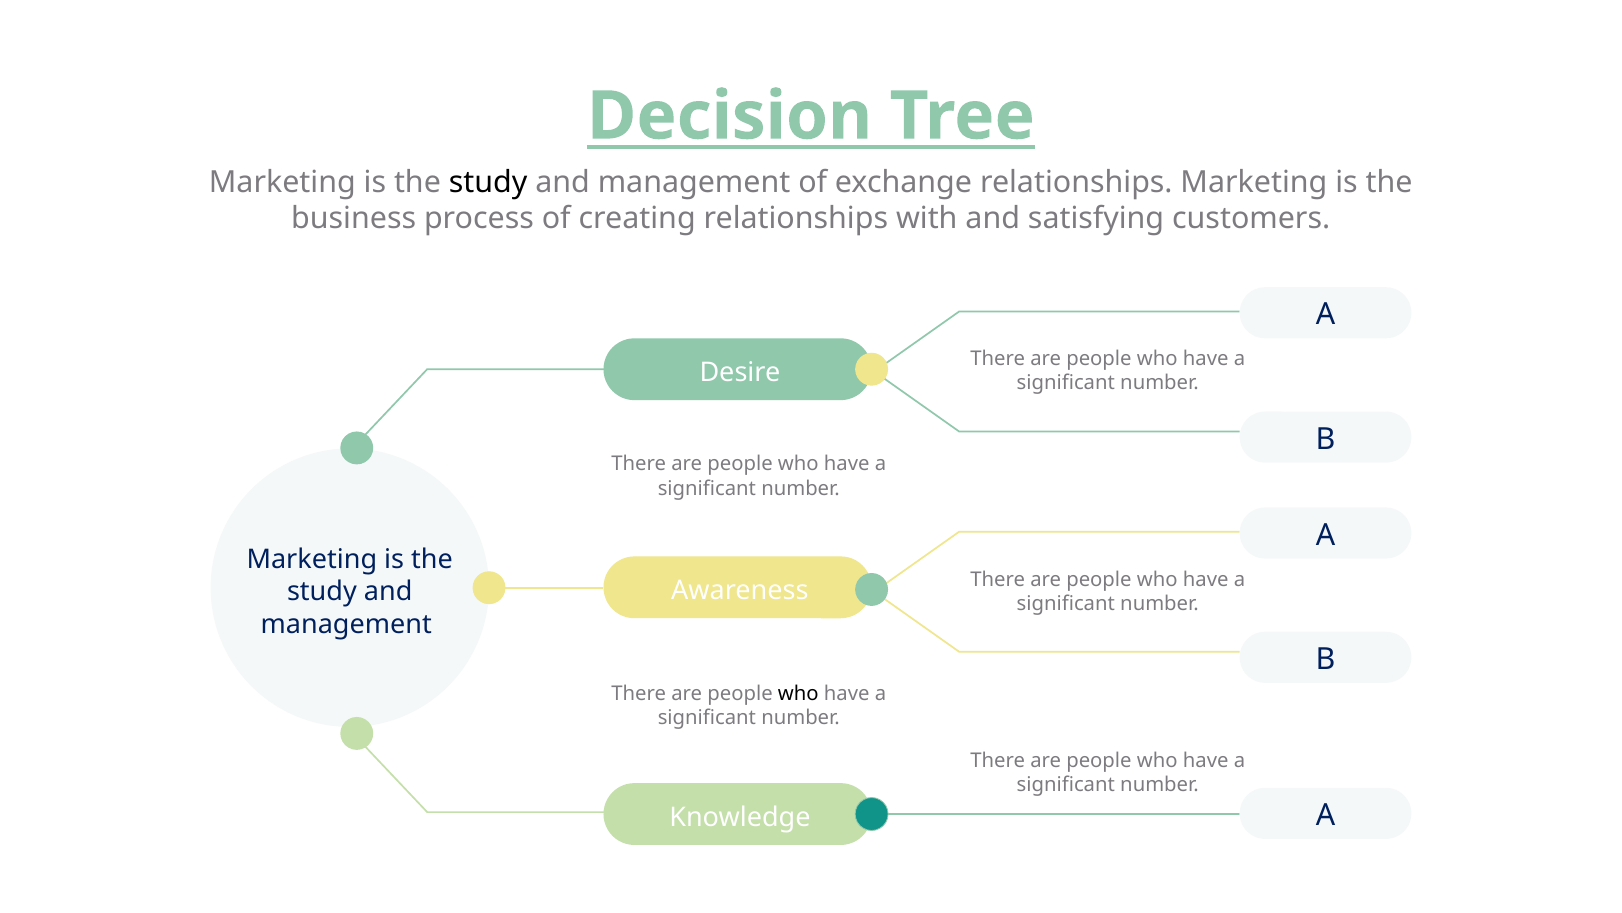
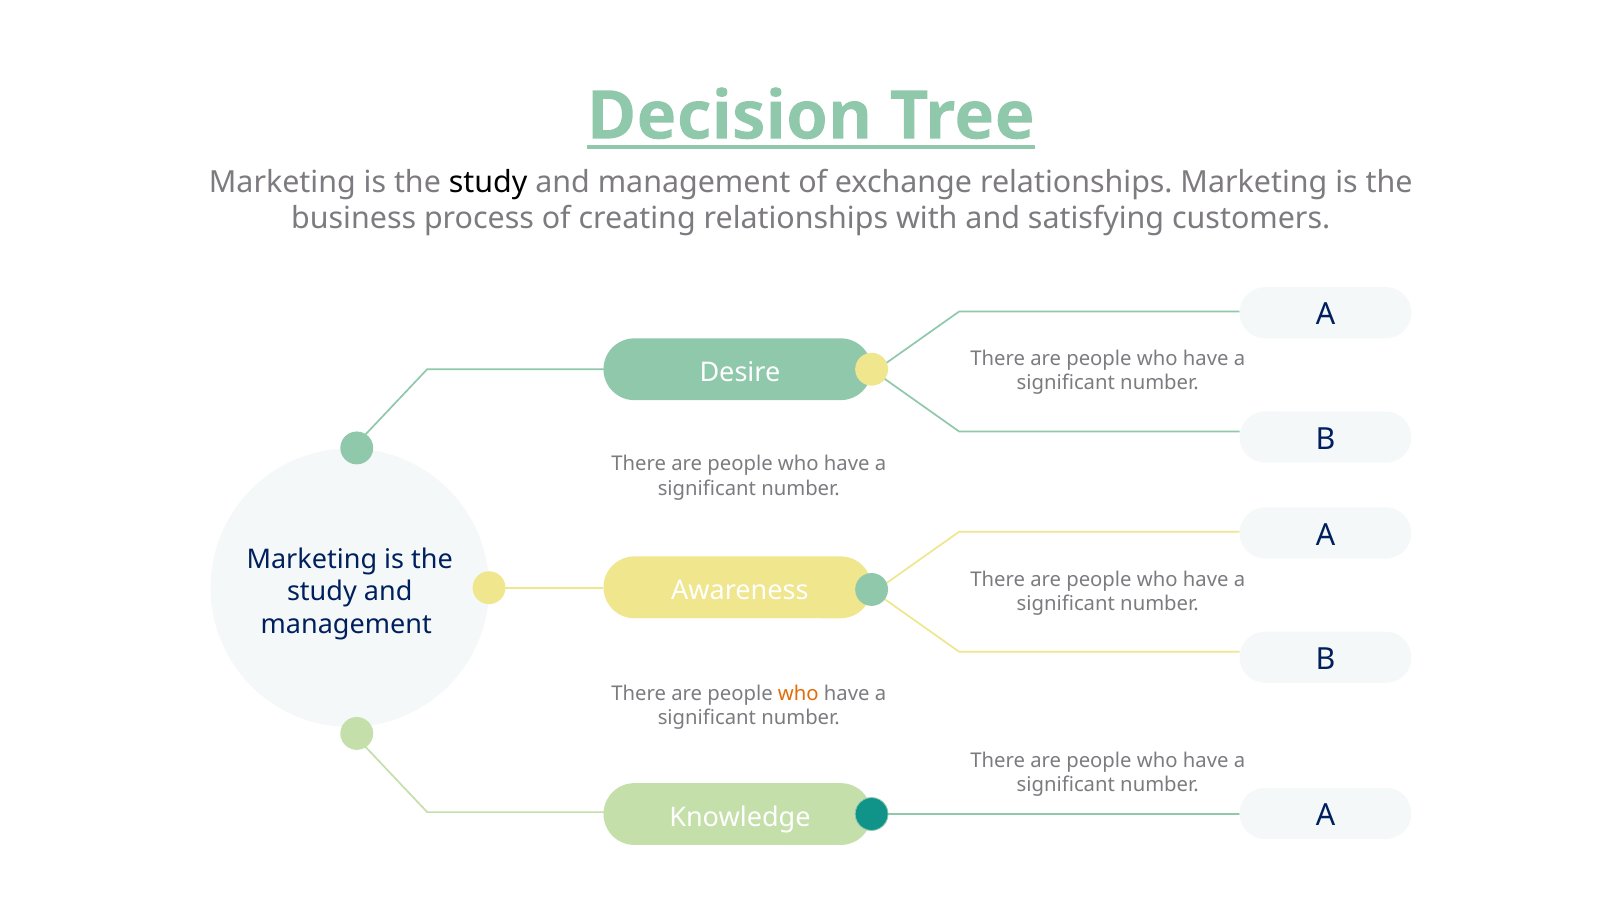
who colour: black -> orange (798, 693)
